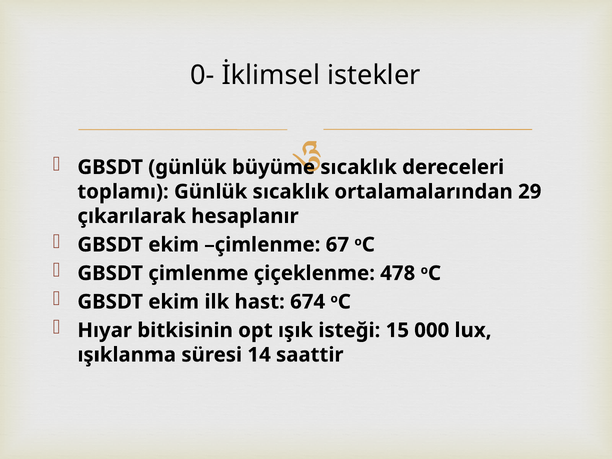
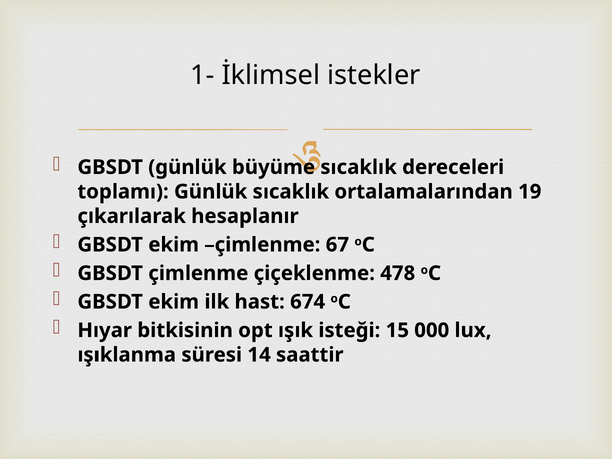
0-: 0- -> 1- (202, 75)
29: 29 -> 19 (530, 192)
